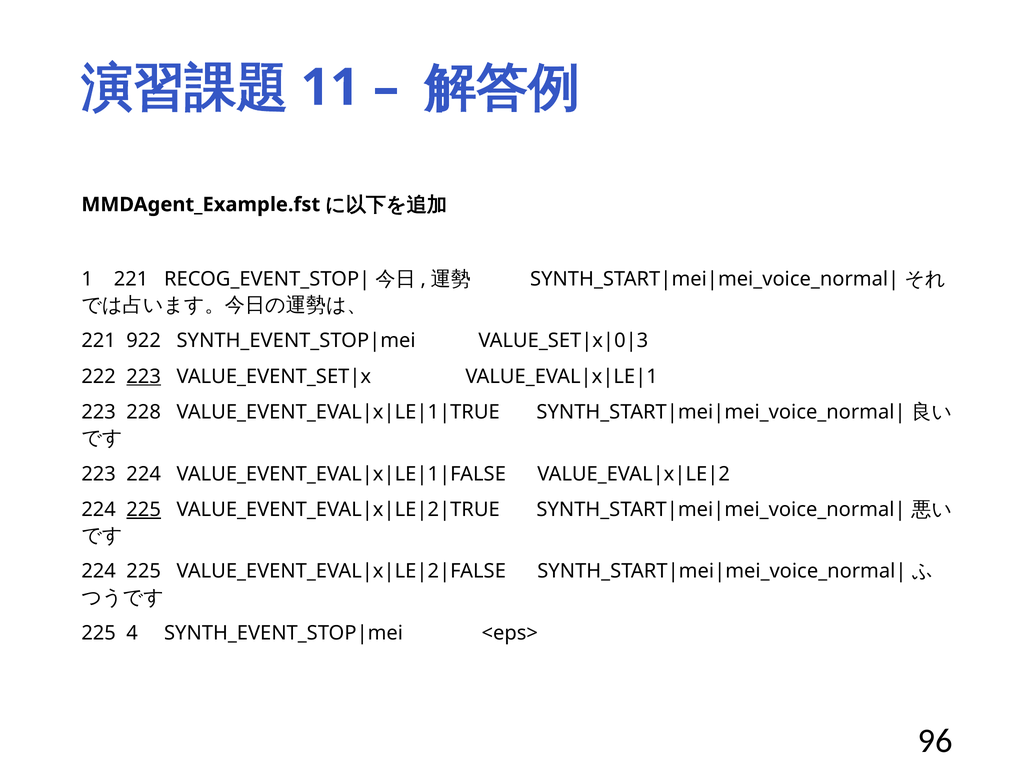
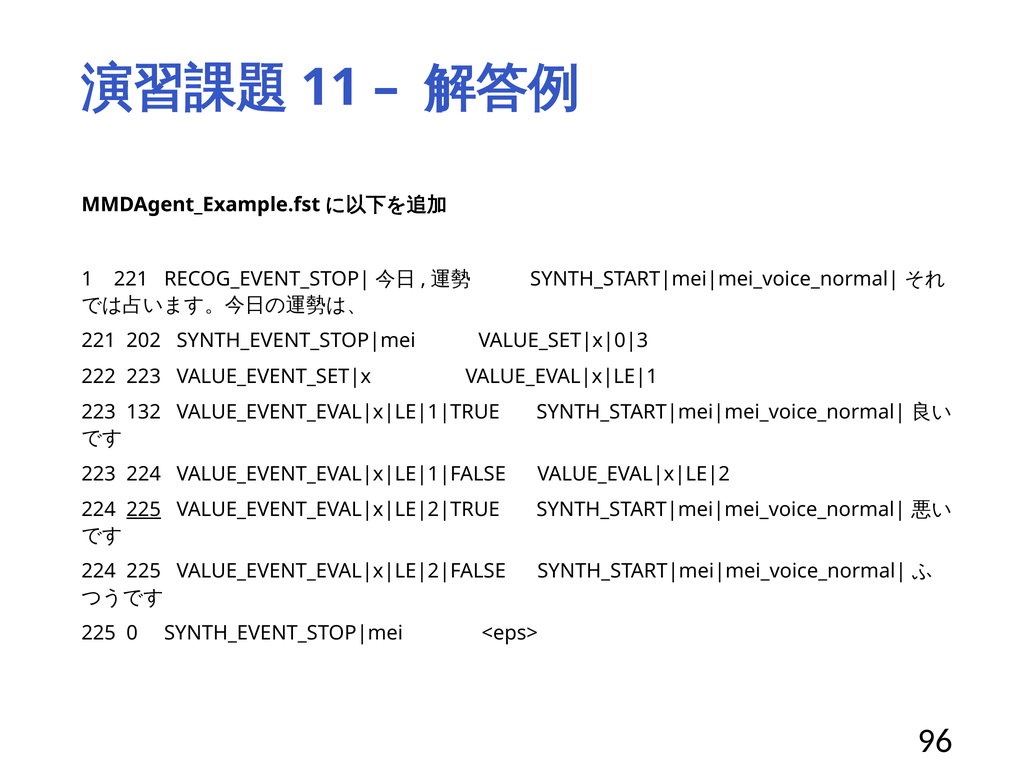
922: 922 -> 202 (144, 341)
223 underline: present -> none (144, 377)
228: 228 -> 132 (144, 412)
4: 4 -> 0 (132, 634)
